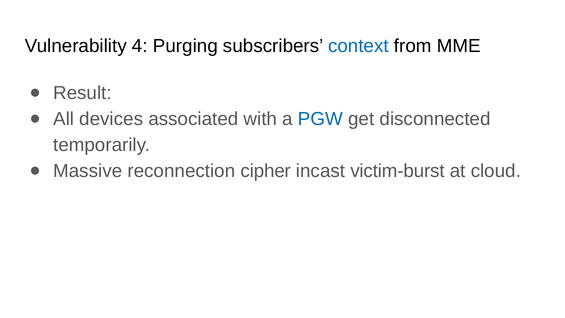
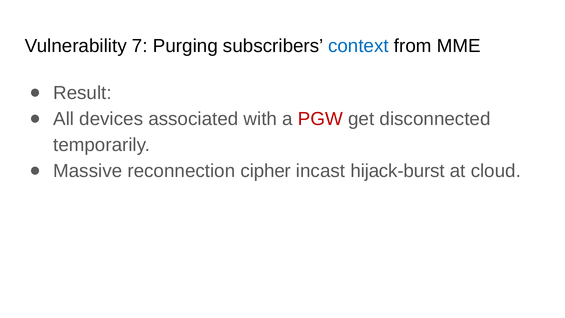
4: 4 -> 7 (140, 46)
PGW colour: blue -> red (320, 119)
victim-burst: victim-burst -> hijack-burst (398, 171)
